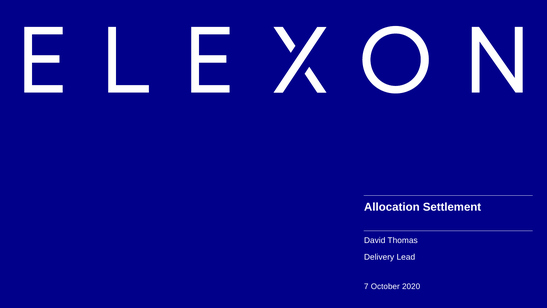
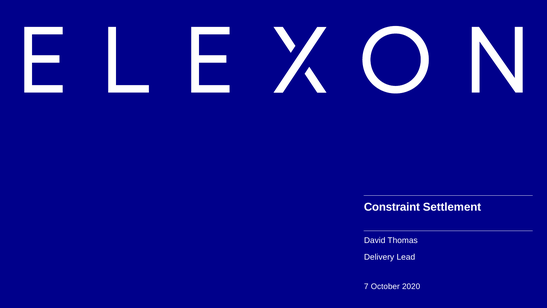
Allocation: Allocation -> Constraint (392, 207)
